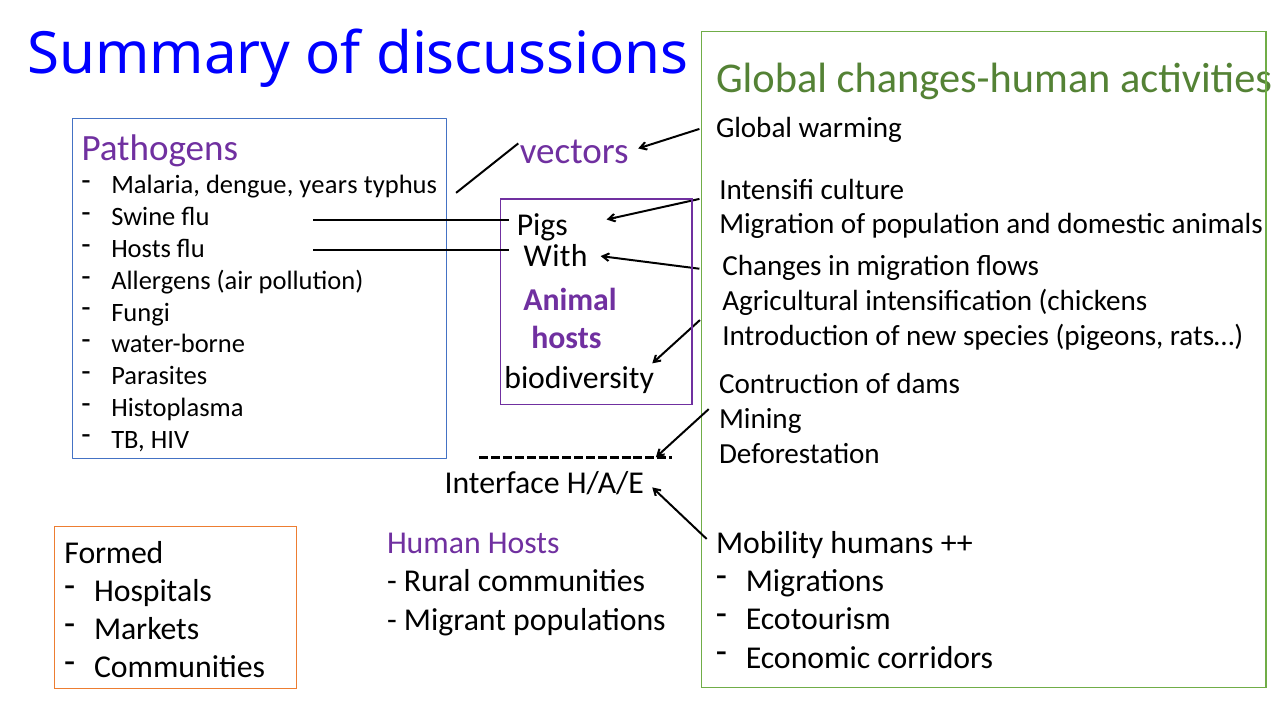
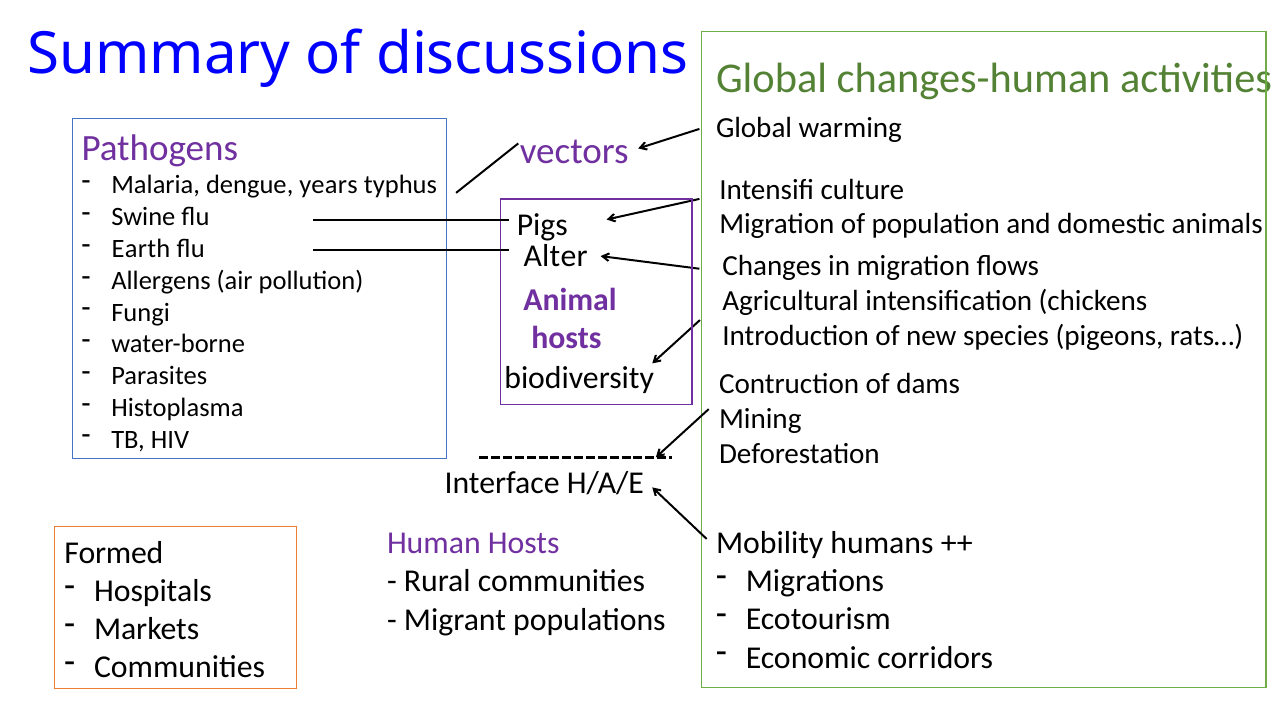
Hosts: Hosts -> Earth (141, 249)
With: With -> Alter (556, 256)
